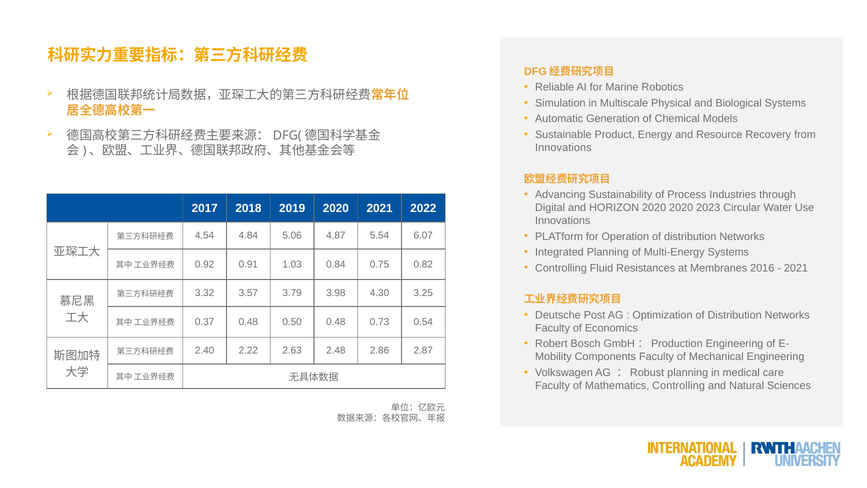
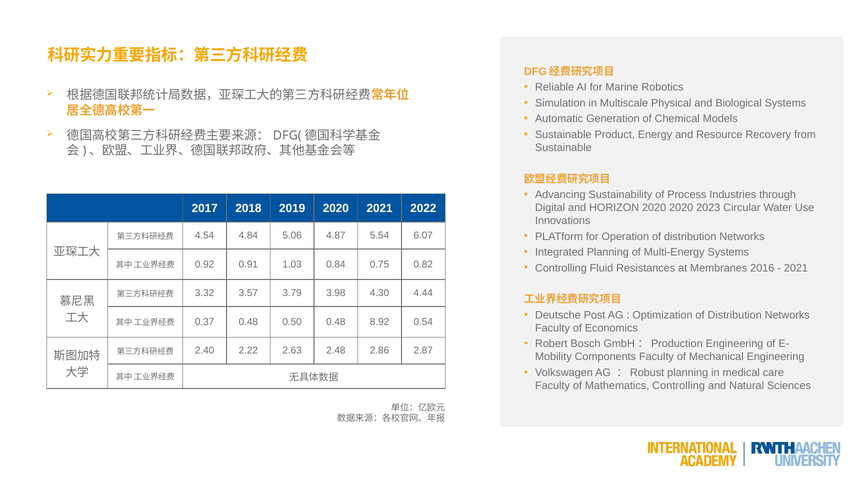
Innovations: Innovations -> Sustainable (563, 147)
3.25: 3.25 -> 4.44 (423, 293)
0.73: 0.73 -> 8.92 (380, 322)
